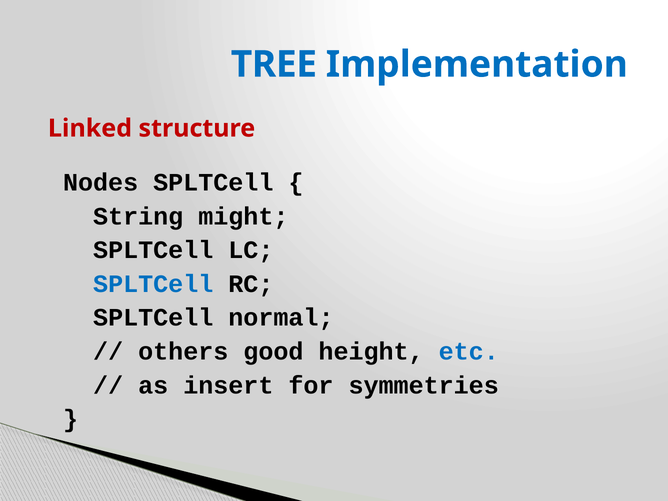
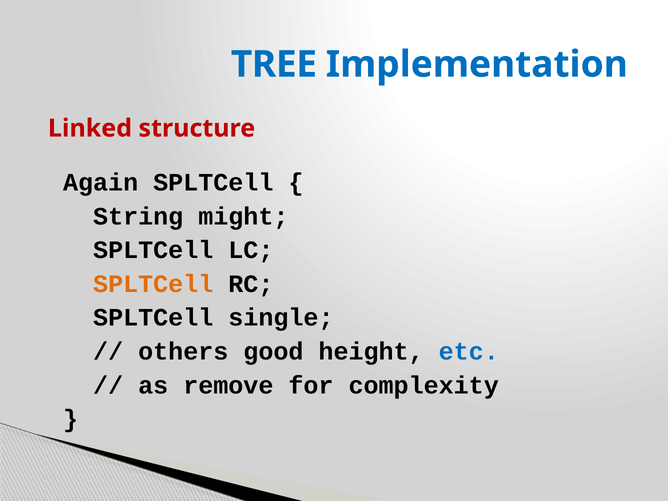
Nodes: Nodes -> Again (101, 183)
SPLTCell colour: blue -> orange (153, 284)
normal: normal -> single (281, 318)
insert: insert -> remove (228, 385)
symmetries: symmetries -> complexity (424, 385)
